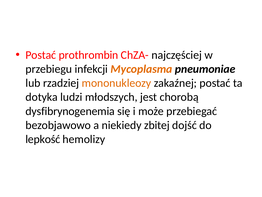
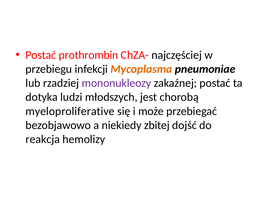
mononukleozy colour: orange -> purple (116, 83)
dysfibrynogenemia: dysfibrynogenemia -> myeloproliferative (70, 111)
lepkość: lepkość -> reakcja (43, 139)
